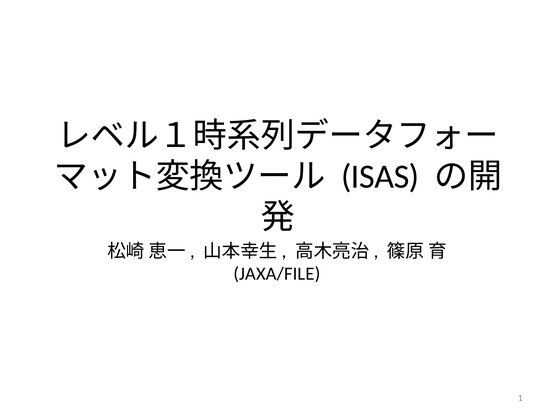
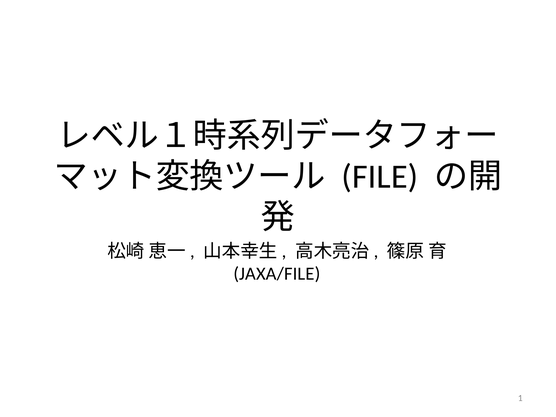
ISAS: ISAS -> FILE (380, 177)
